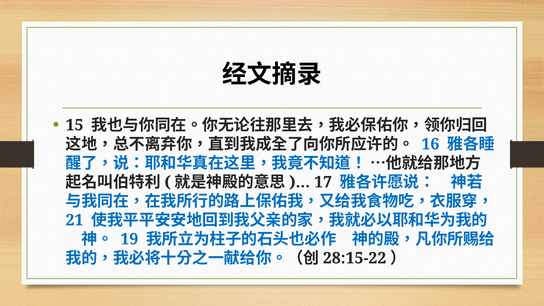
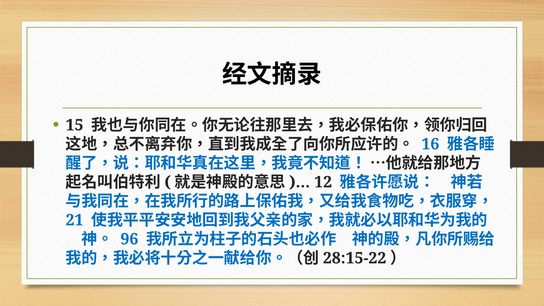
17: 17 -> 12 (323, 182)
19: 19 -> 96 (129, 239)
